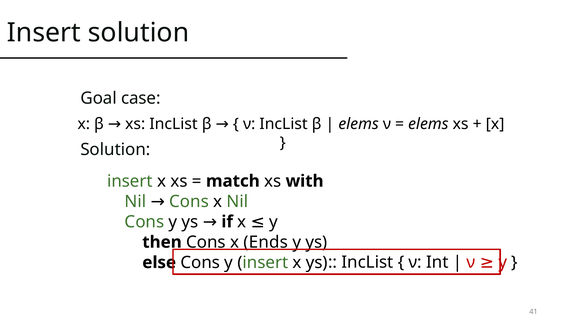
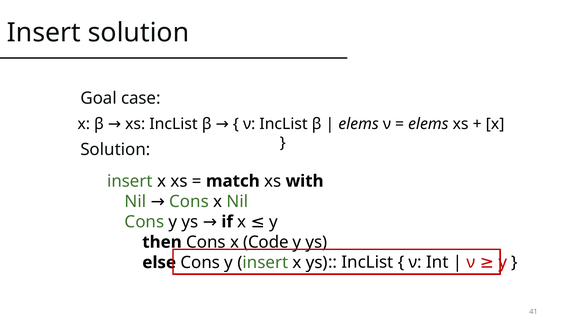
Ends: Ends -> Code (266, 242)
